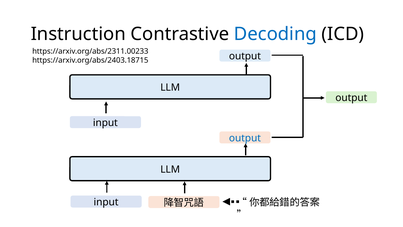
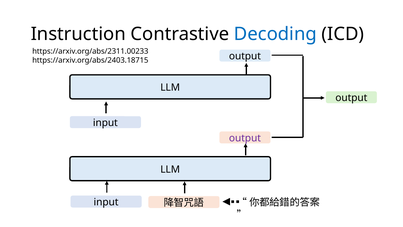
output colour: blue -> purple (245, 138)
